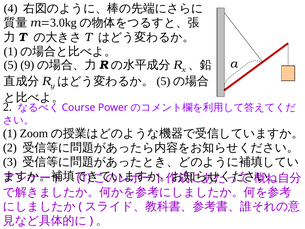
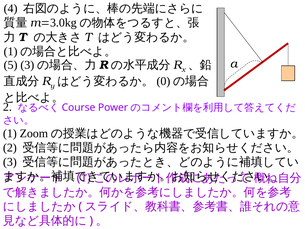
5 9: 9 -> 3 (27, 65)
5: 5 -> 0 (163, 81)
